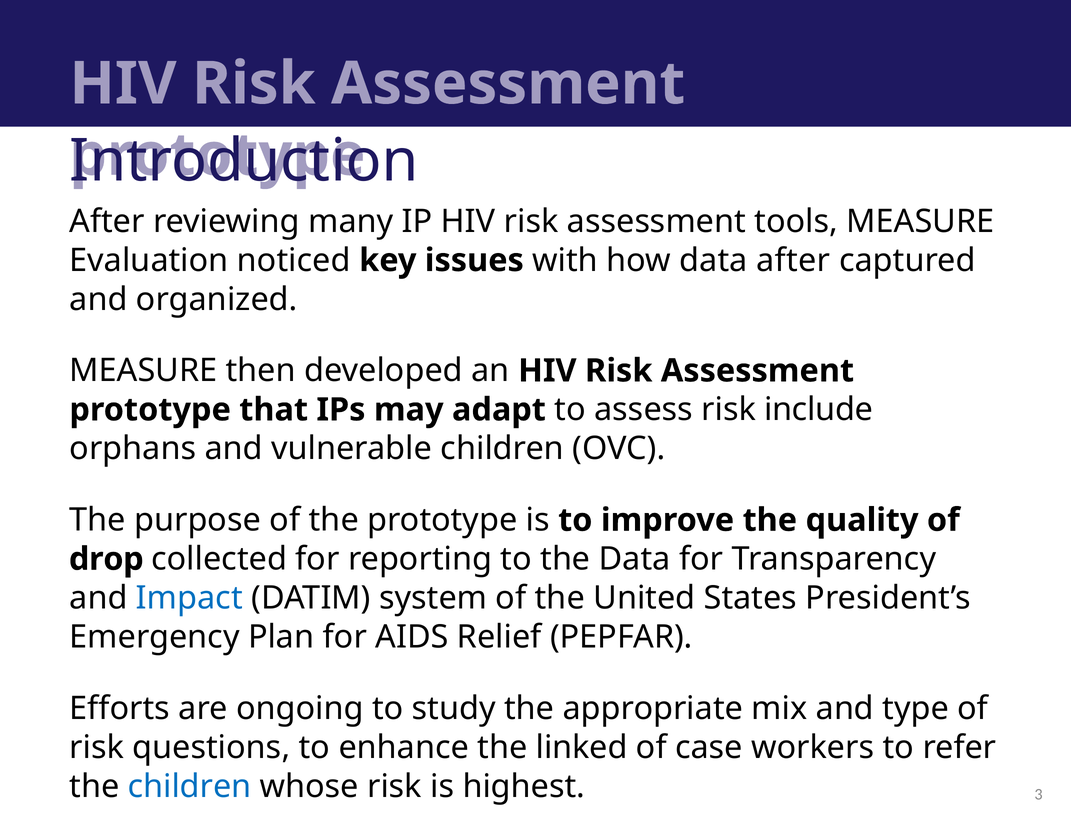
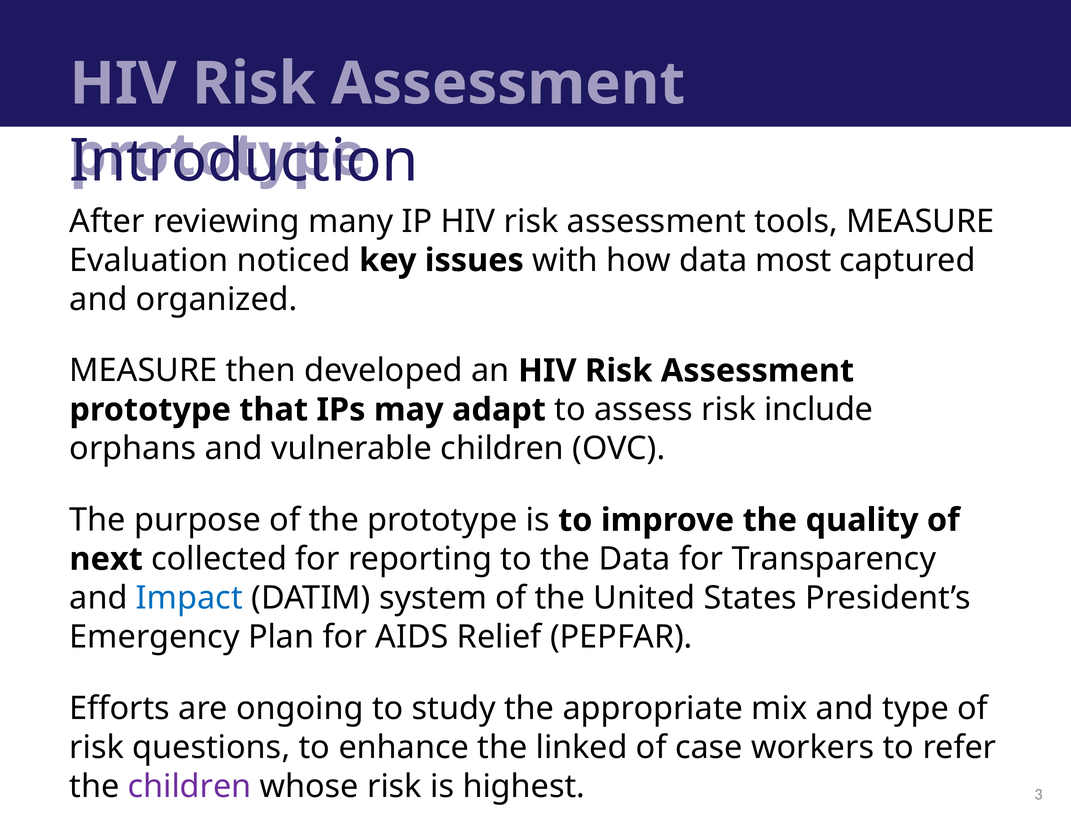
data after: after -> most (794, 260)
drop: drop -> next (106, 559)
children colour: blue -> purple (190, 786)
